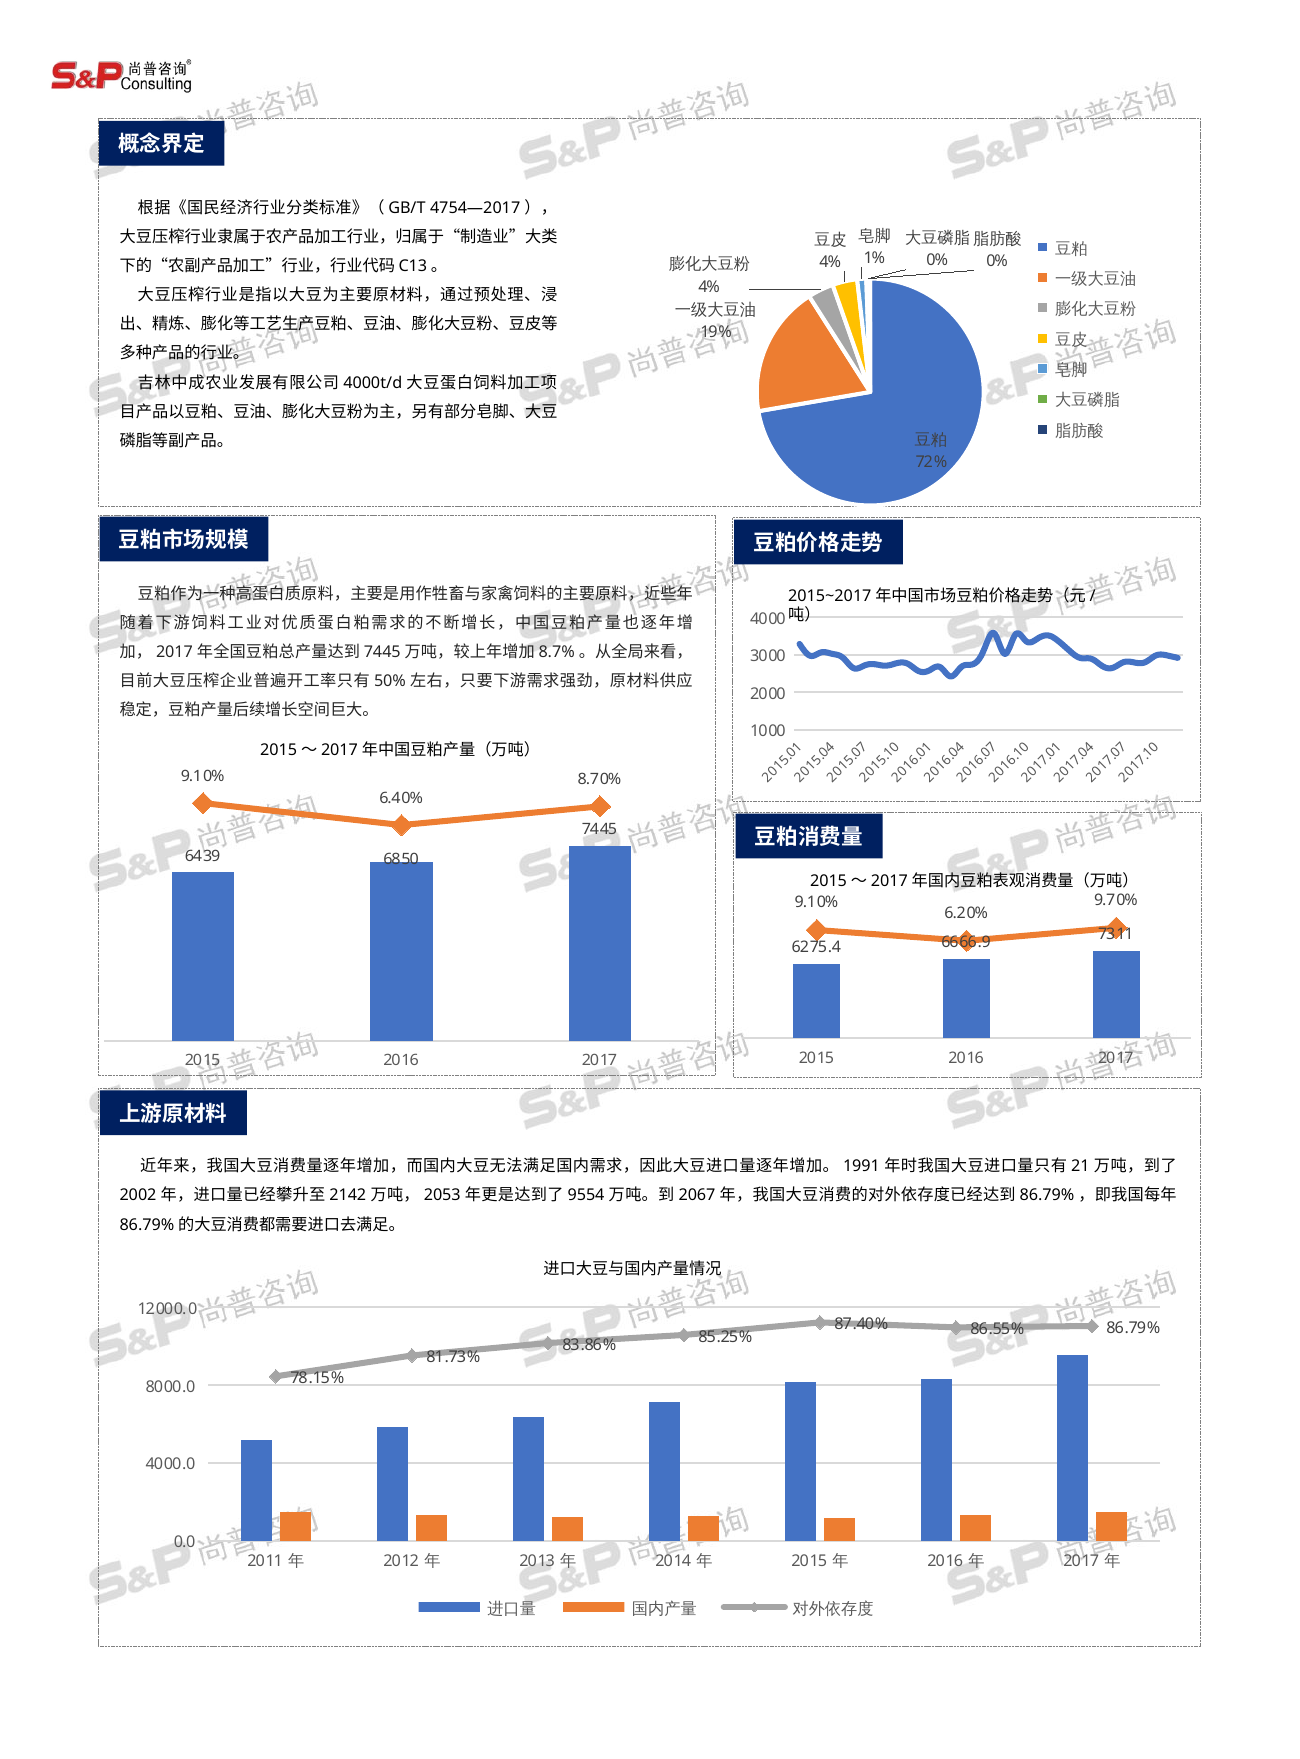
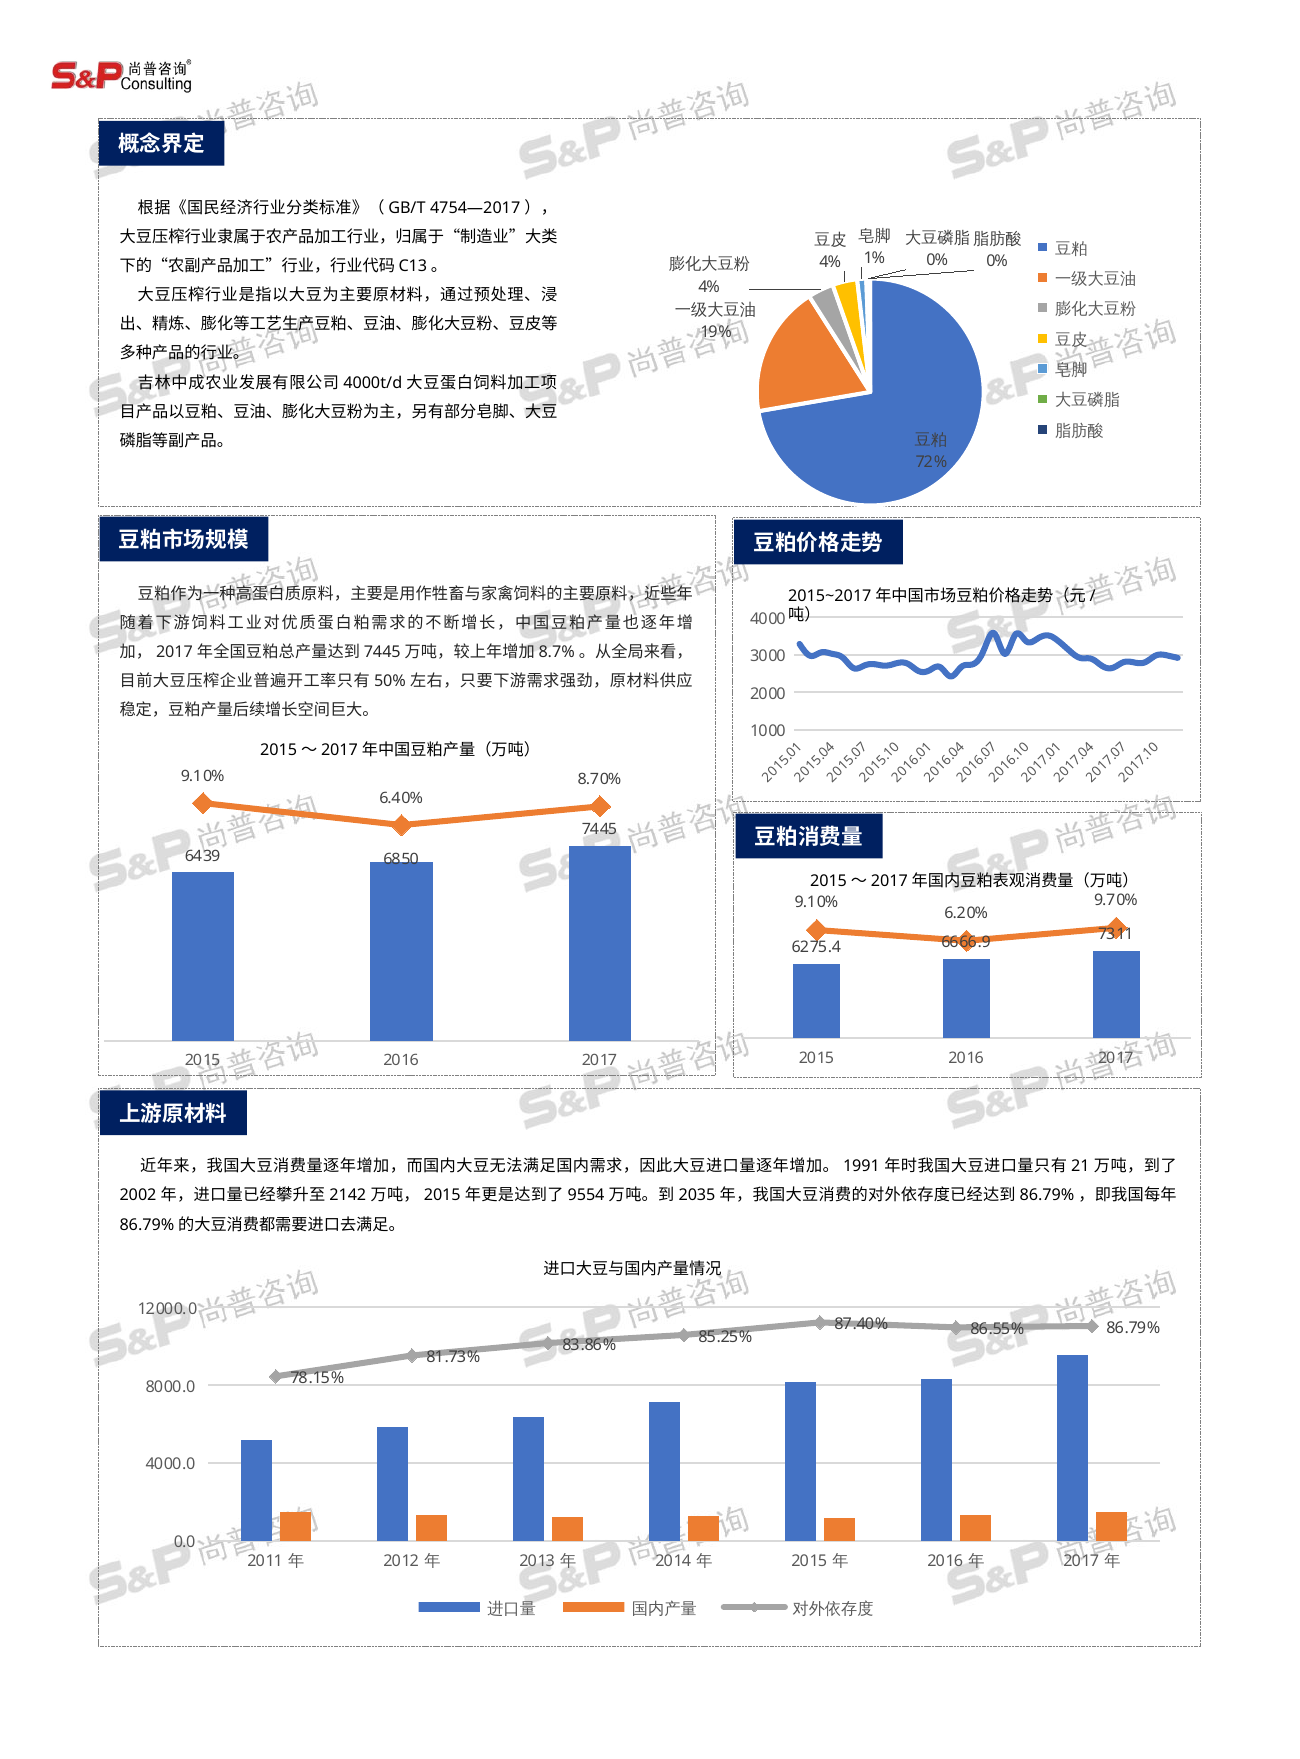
2053: 2053 -> 2015 (442, 1196)
2067: 2067 -> 2035 (697, 1196)
